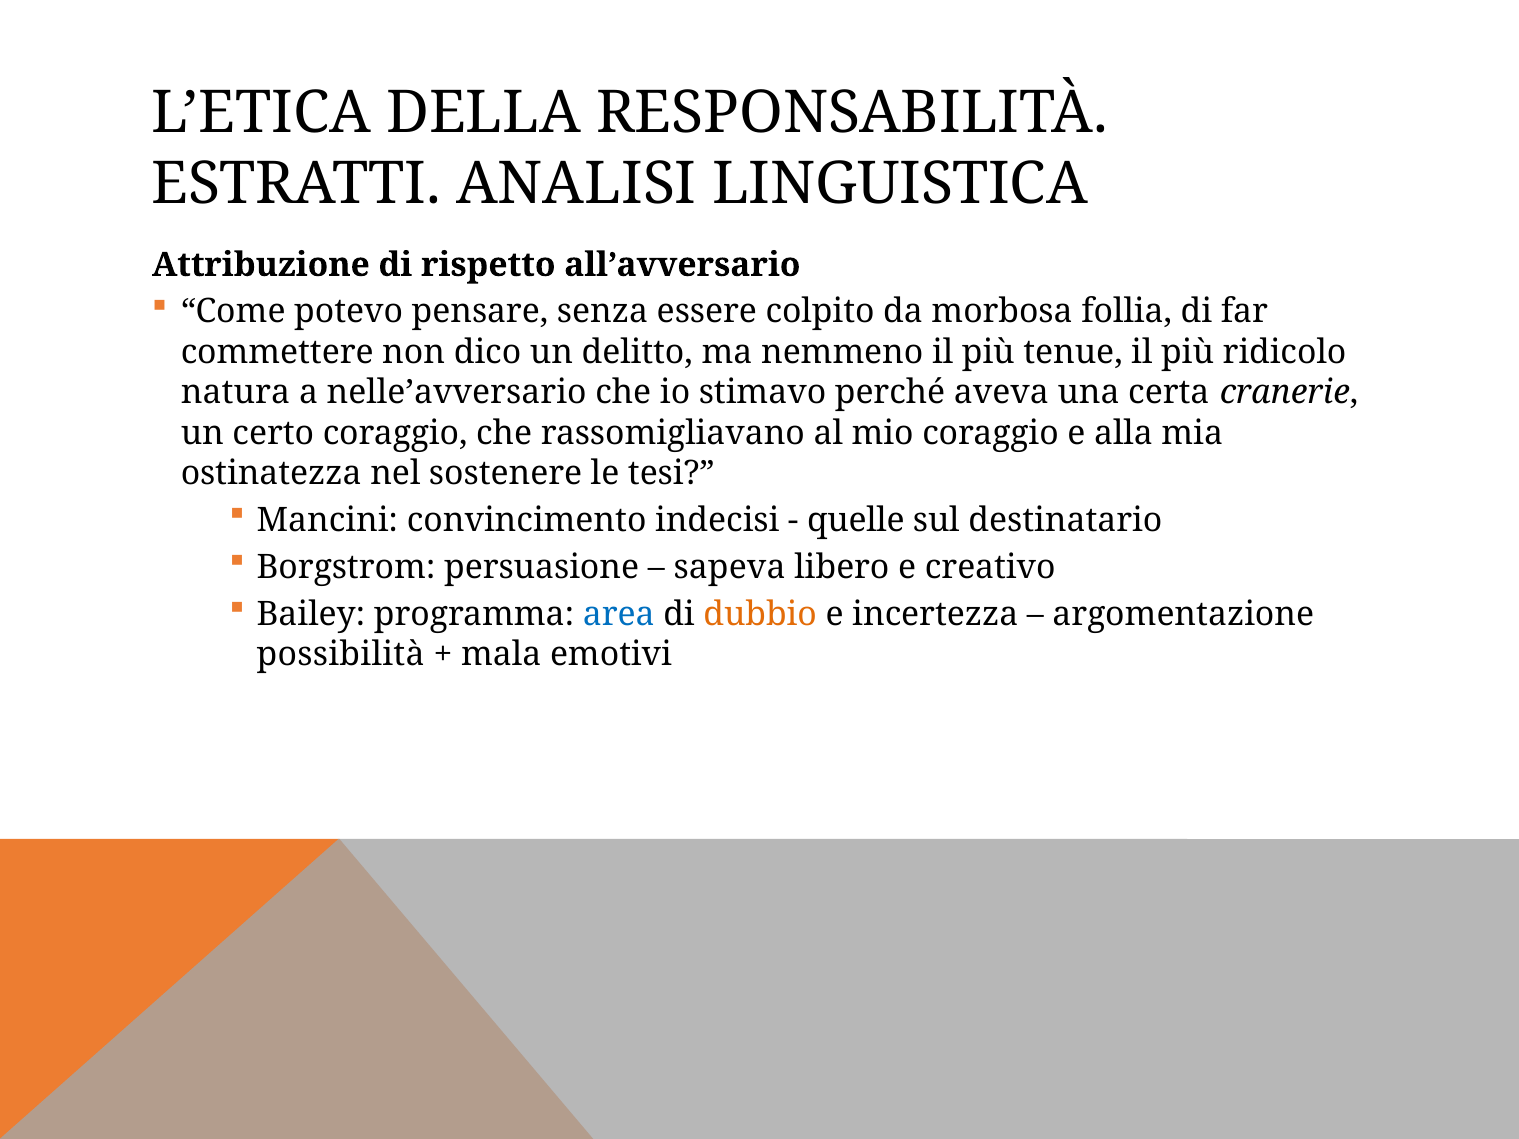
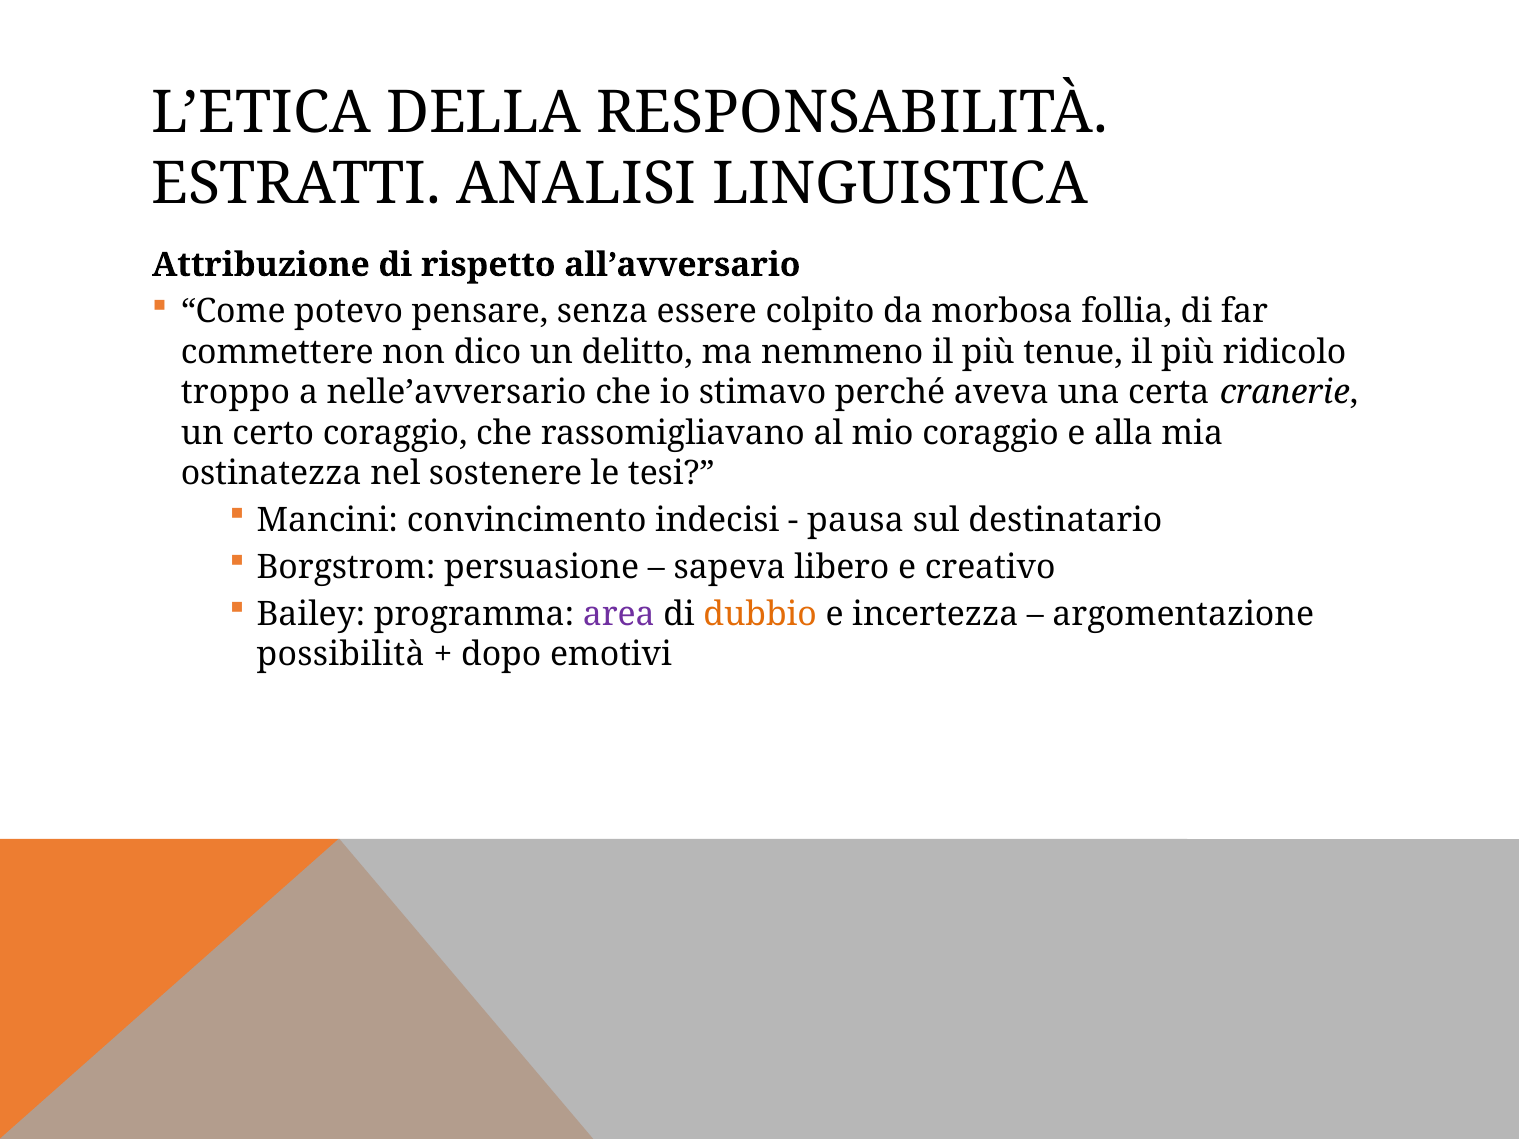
natura: natura -> troppo (235, 393)
quelle: quelle -> pausa (856, 520)
area colour: blue -> purple (619, 614)
mala: mala -> dopo (501, 655)
